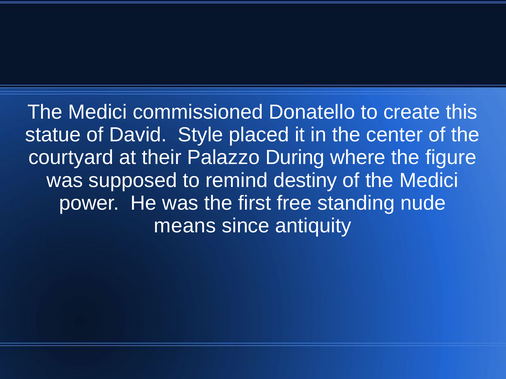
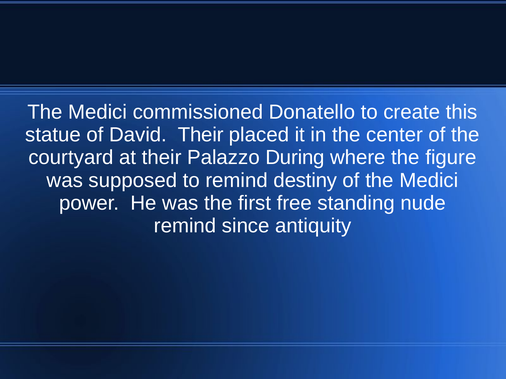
David Style: Style -> Their (201, 135)
means: means -> remind (185, 226)
